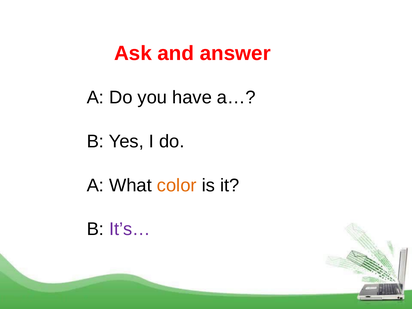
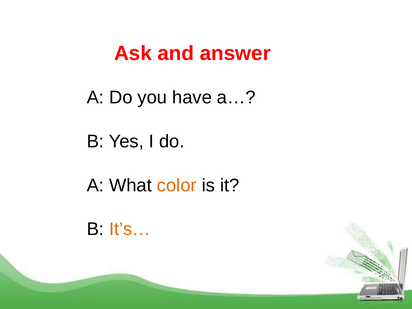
It’s… colour: purple -> orange (130, 229)
